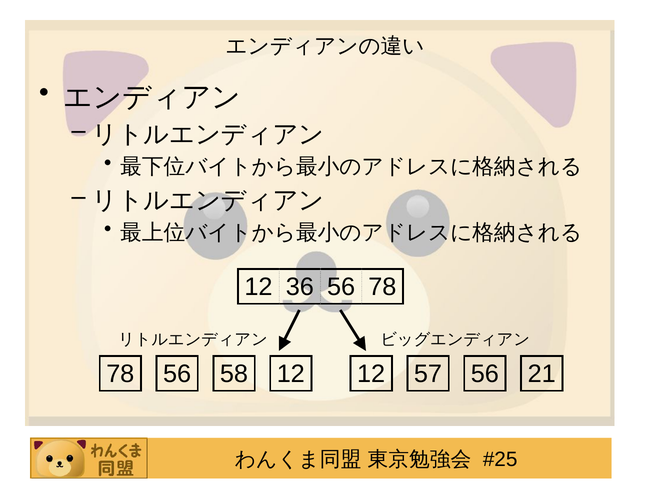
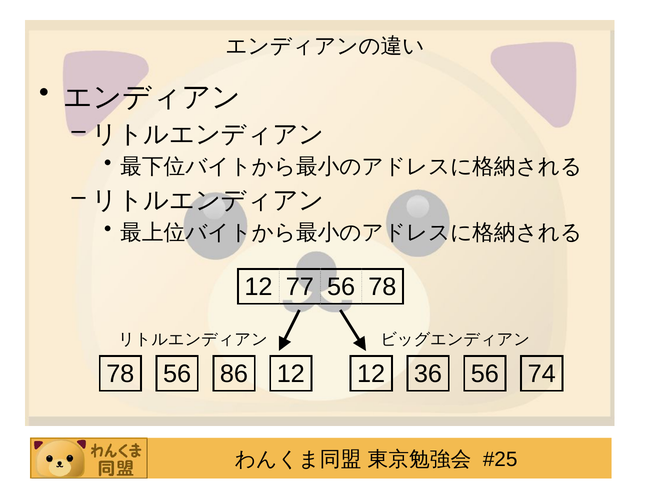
36: 36 -> 77 (300, 287)
58: 58 -> 86 (234, 374)
57: 57 -> 36 (428, 374)
21: 21 -> 74 (542, 374)
